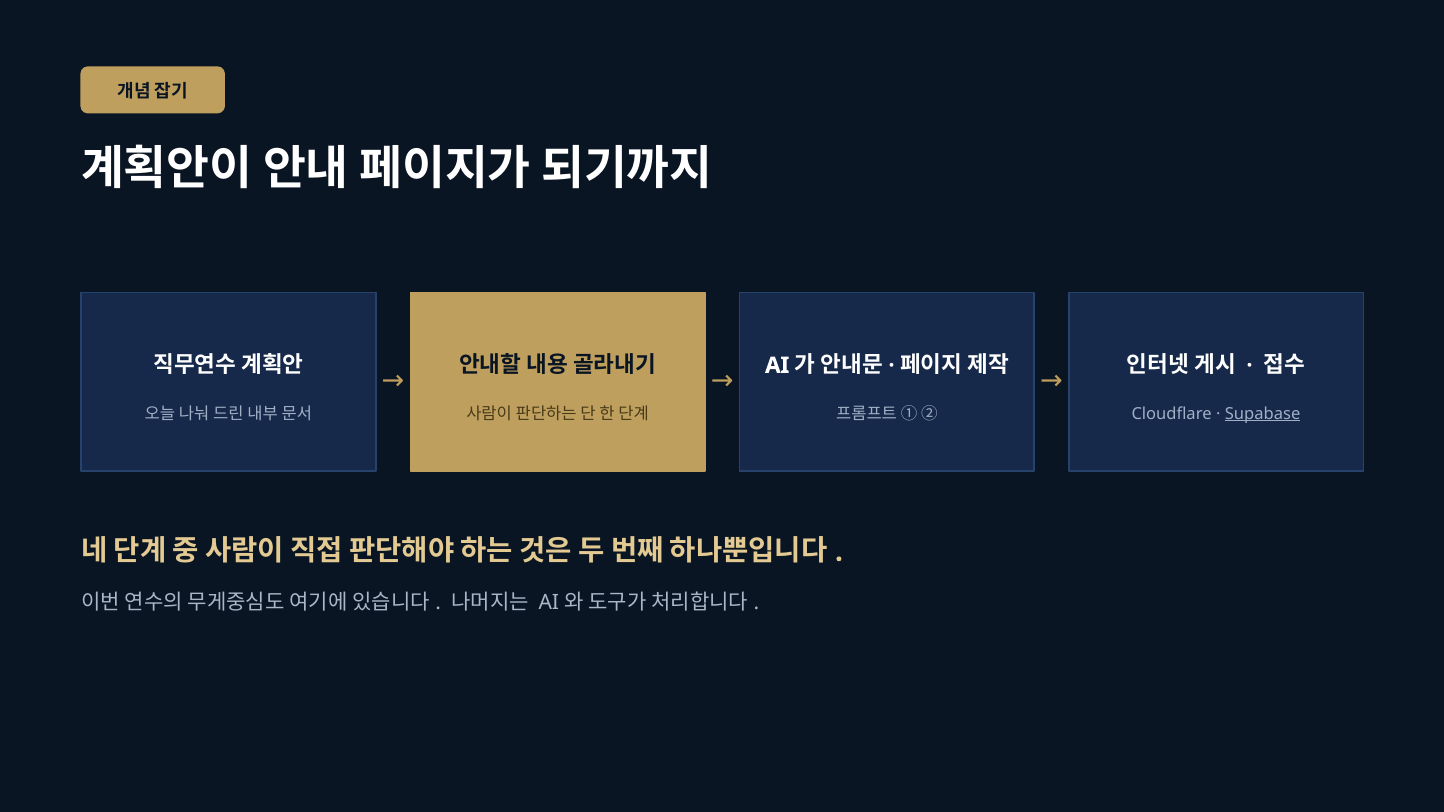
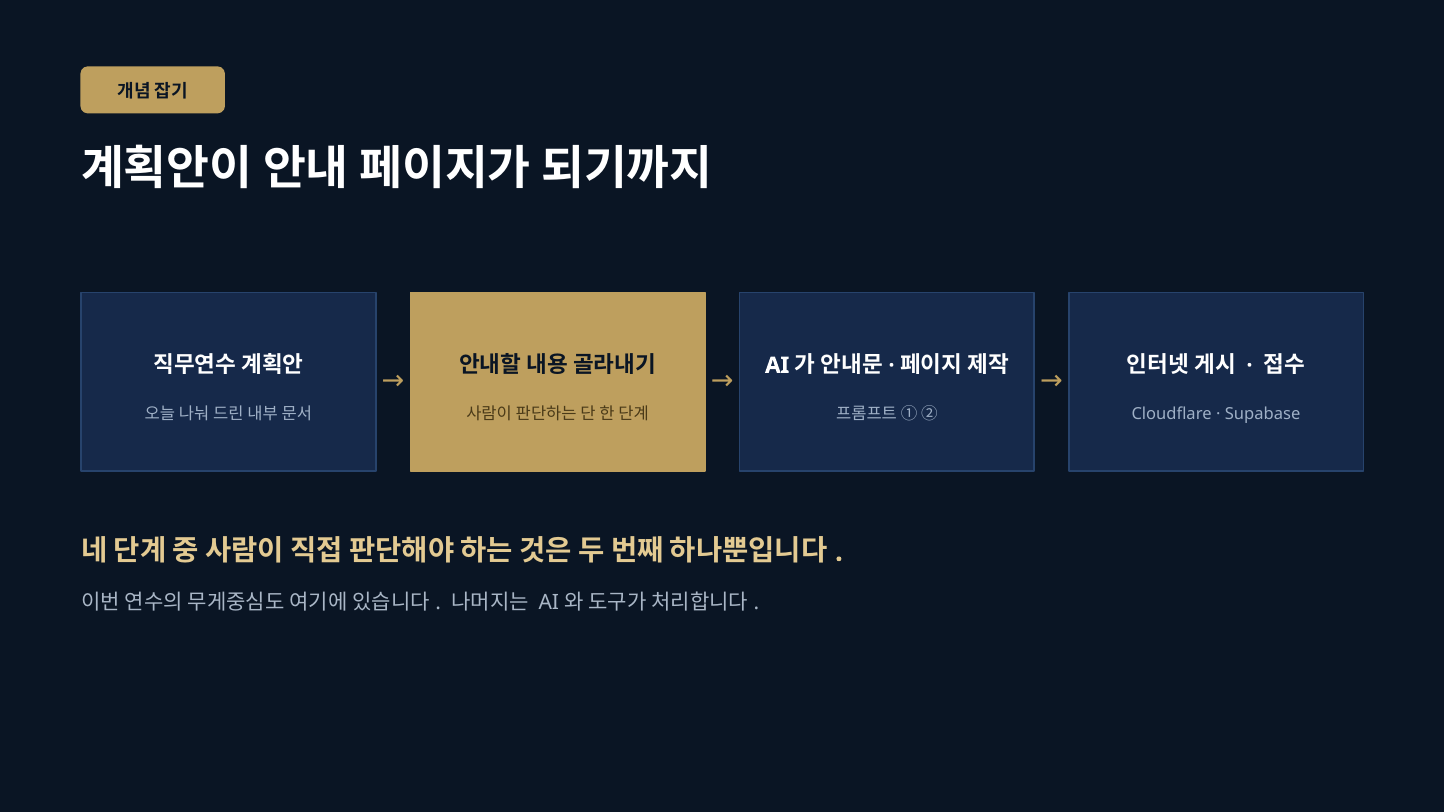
Supabase underline: present -> none (1263, 414)
